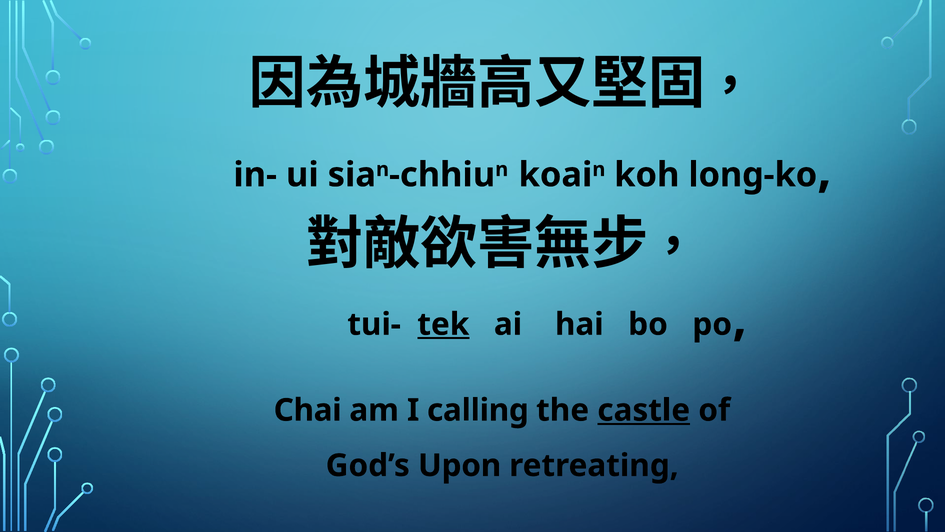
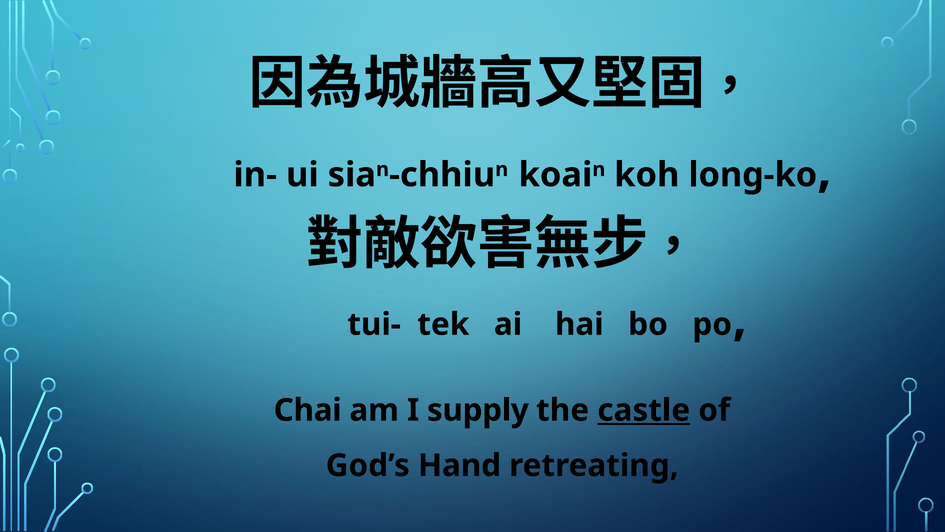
tek underline: present -> none (443, 324)
calling: calling -> supply (478, 410)
Upon: Upon -> Hand (460, 465)
